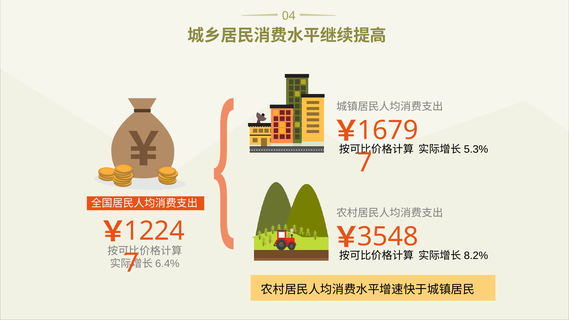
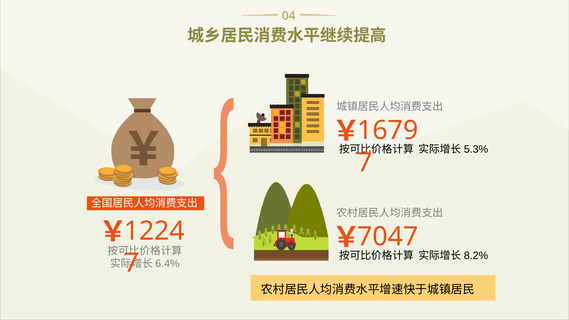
3548: 3548 -> 7047 (388, 237)
